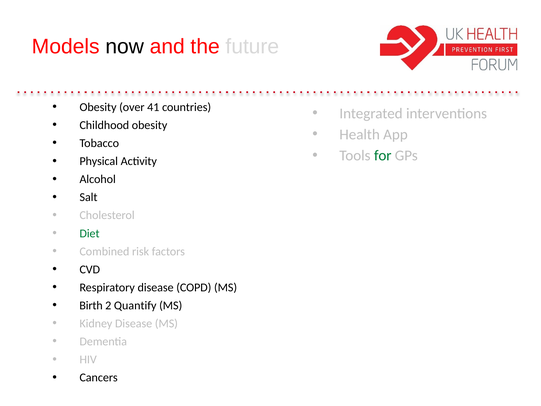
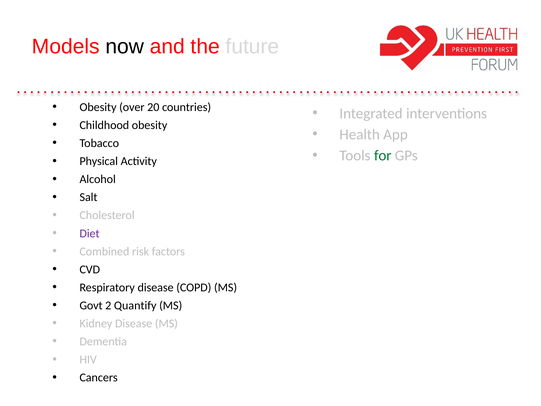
41: 41 -> 20 (153, 107)
Diet colour: green -> purple (90, 233)
Birth: Birth -> Govt (91, 305)
